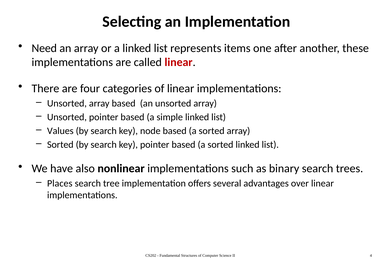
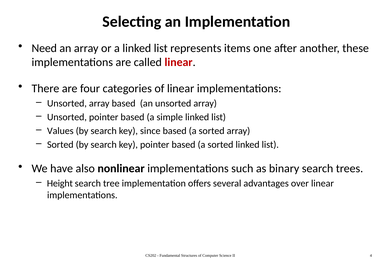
node: node -> since (150, 131)
Places: Places -> Height (60, 183)
